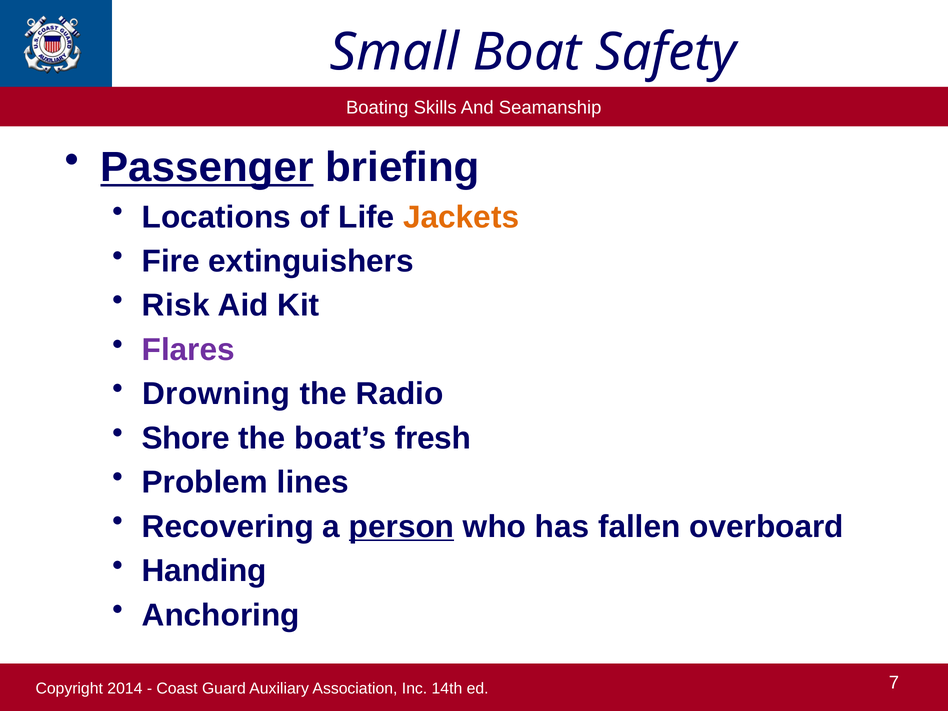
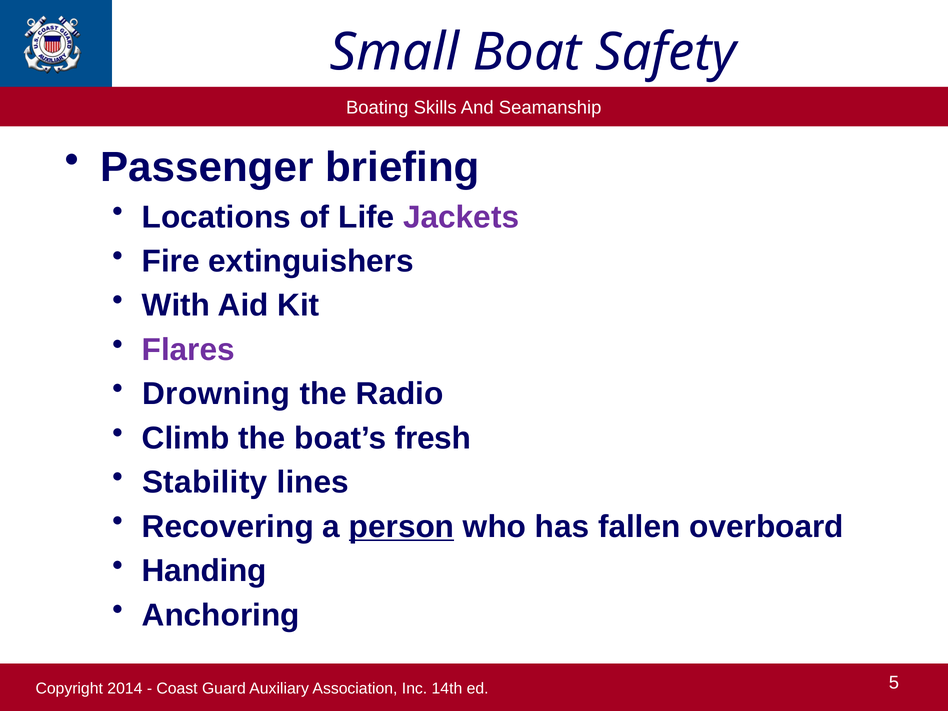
Passenger underline: present -> none (207, 167)
Jackets colour: orange -> purple (461, 217)
Risk: Risk -> With (176, 306)
Shore: Shore -> Climb (186, 438)
Problem: Problem -> Stability (205, 482)
7: 7 -> 5 (894, 683)
